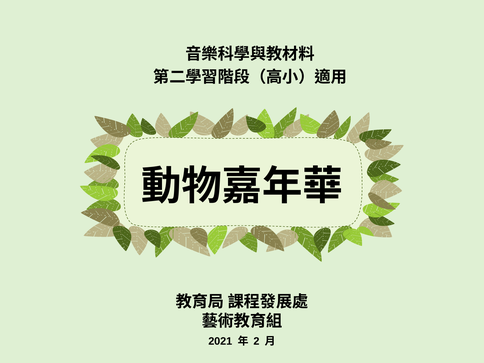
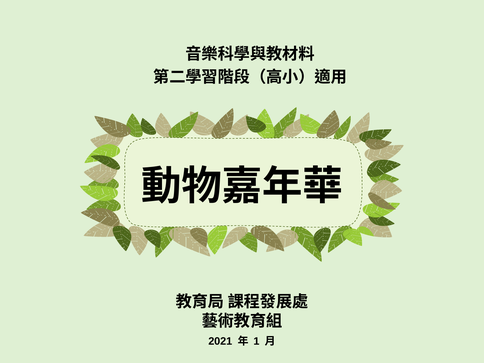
2: 2 -> 1 (256, 341)
